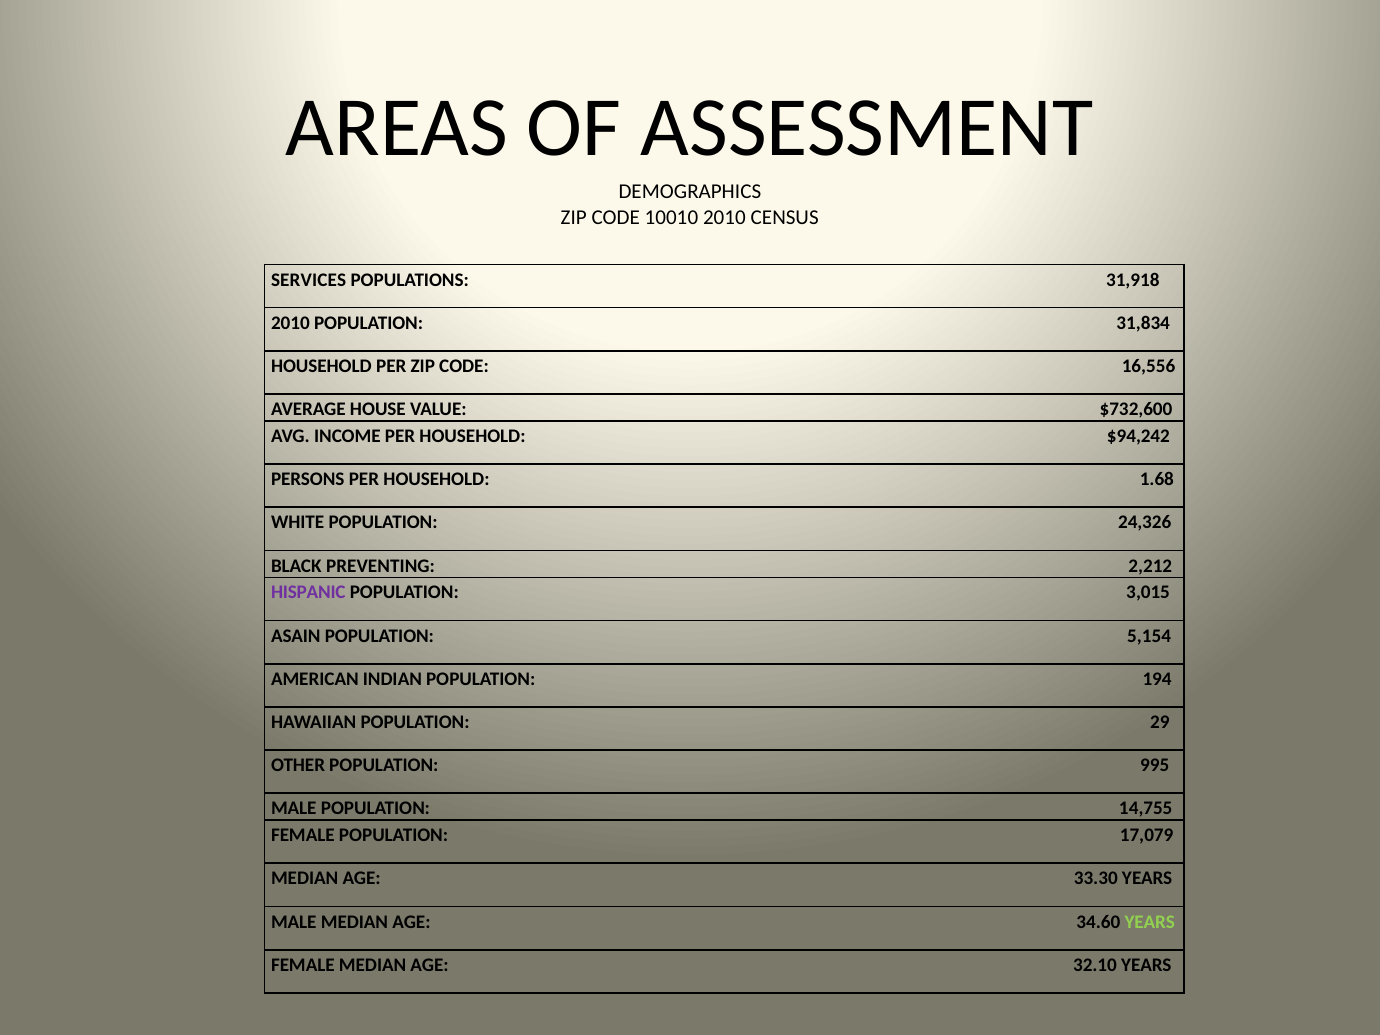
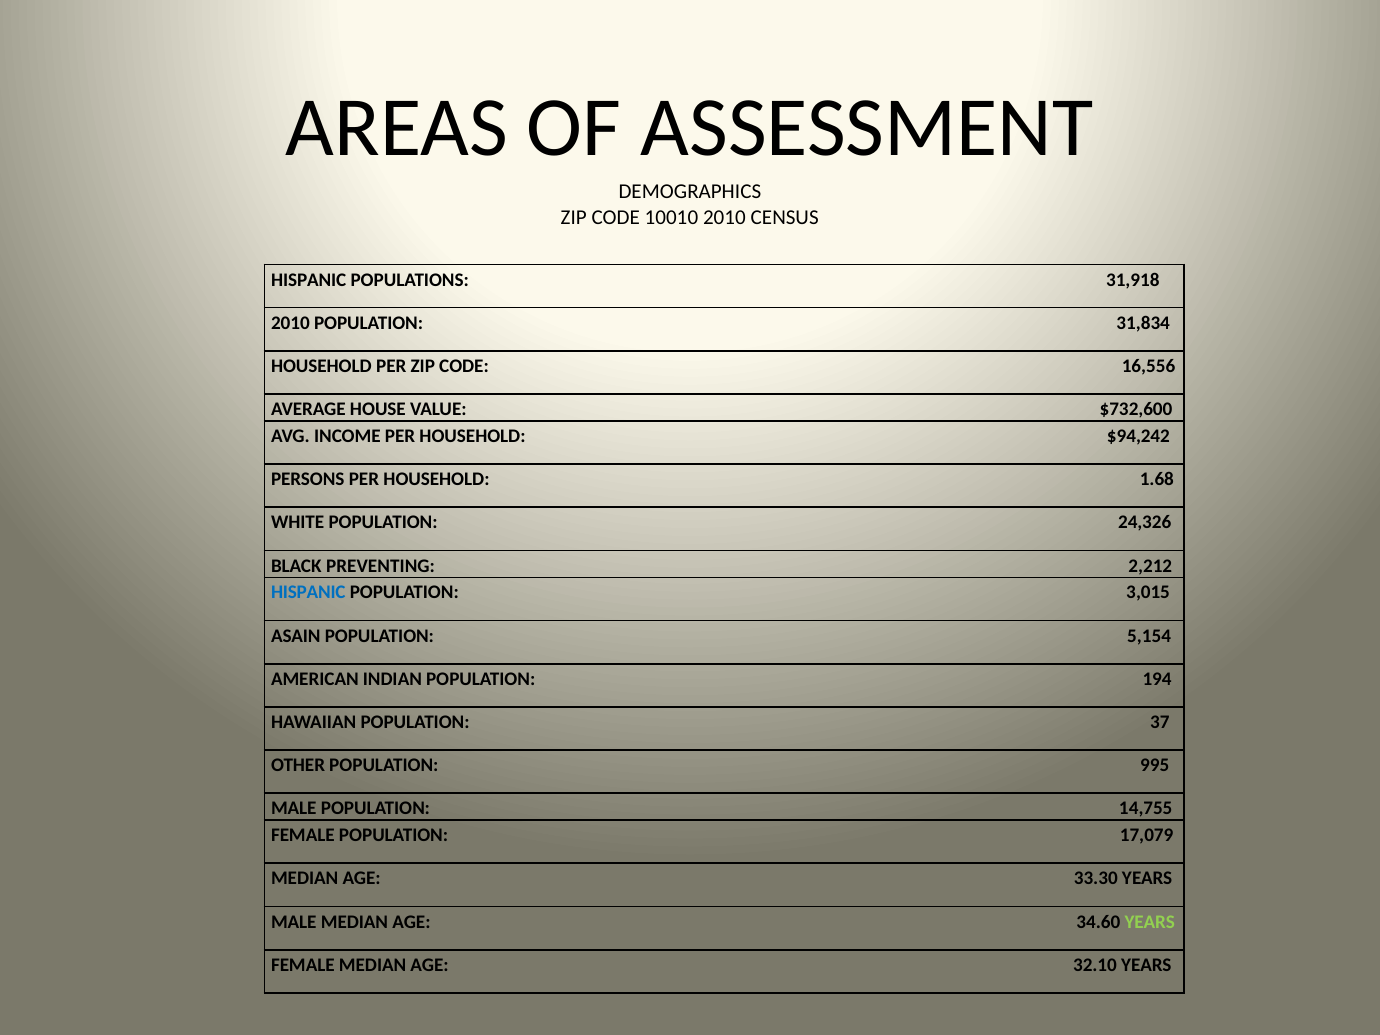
SERVICES: SERVICES -> HISPANIC (309, 280)
HISPANIC colour: purple -> blue (308, 593)
29: 29 -> 37 (1160, 722)
